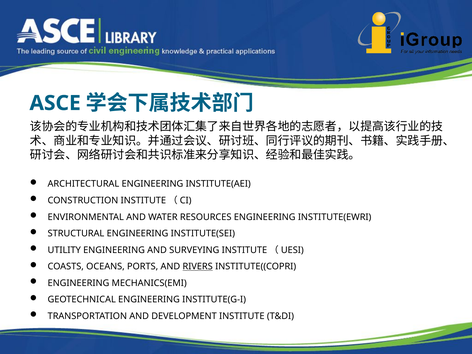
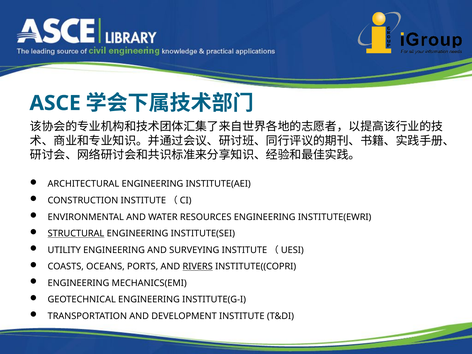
STRUCTURAL underline: none -> present (76, 234)
